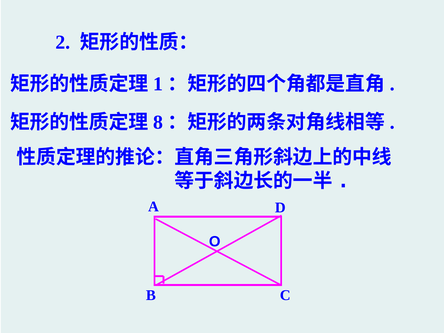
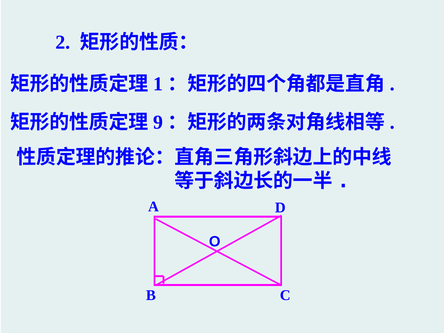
8: 8 -> 9 (158, 122)
